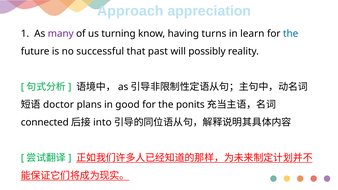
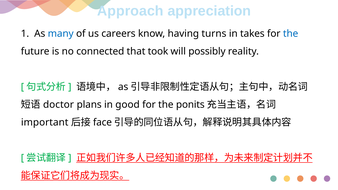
many colour: purple -> blue (61, 34)
turning: turning -> careers (118, 34)
learn: learn -> takes (252, 34)
successful: successful -> connected (100, 51)
past: past -> took (158, 51)
connected: connected -> important (45, 122)
into: into -> face (102, 122)
